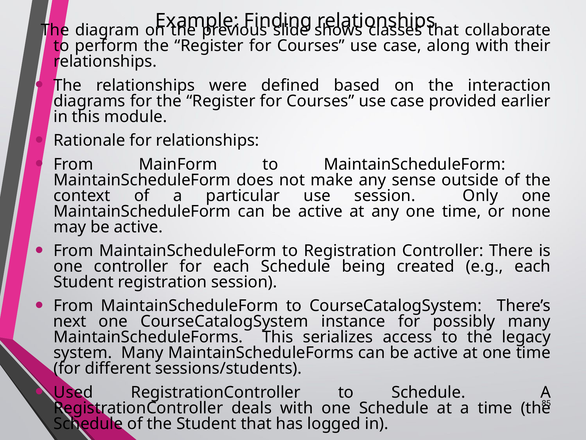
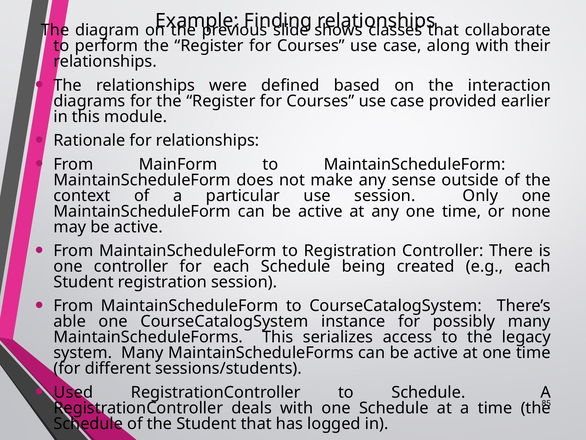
next: next -> able (70, 321)
